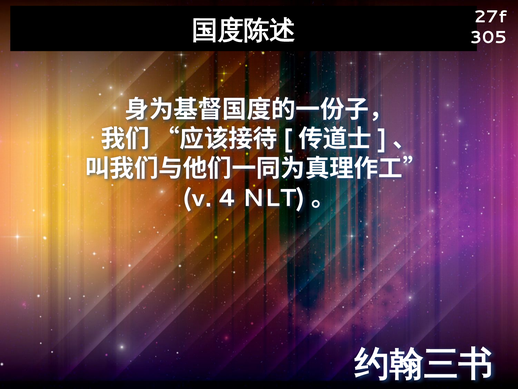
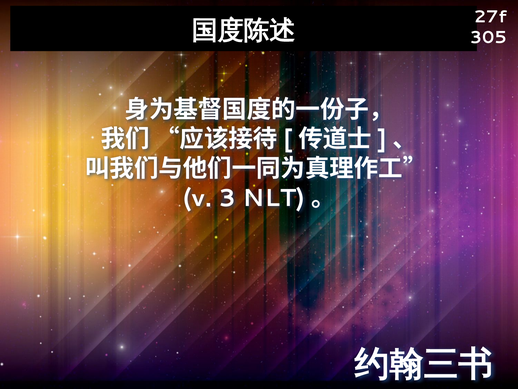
4: 4 -> 3 (227, 198)
